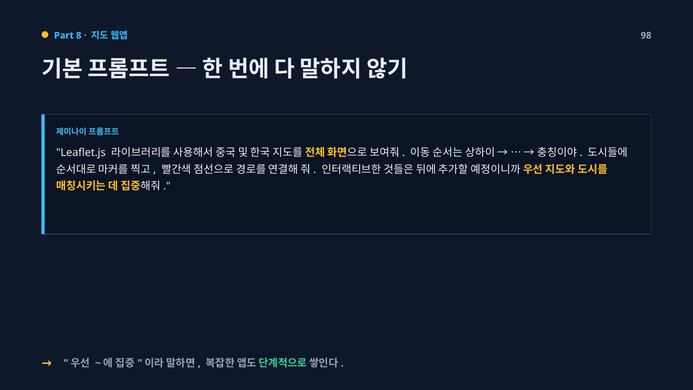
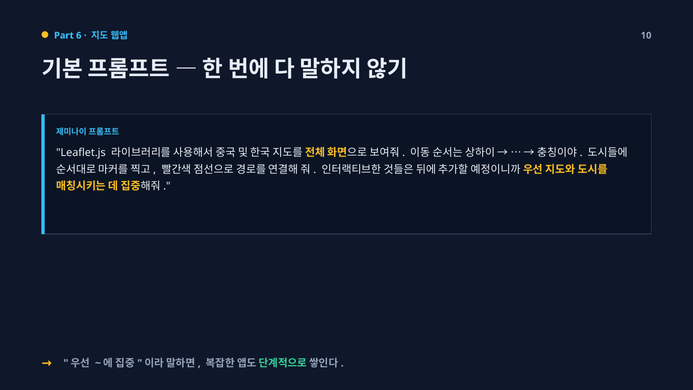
8: 8 -> 6 (79, 35)
98: 98 -> 10 (646, 35)
